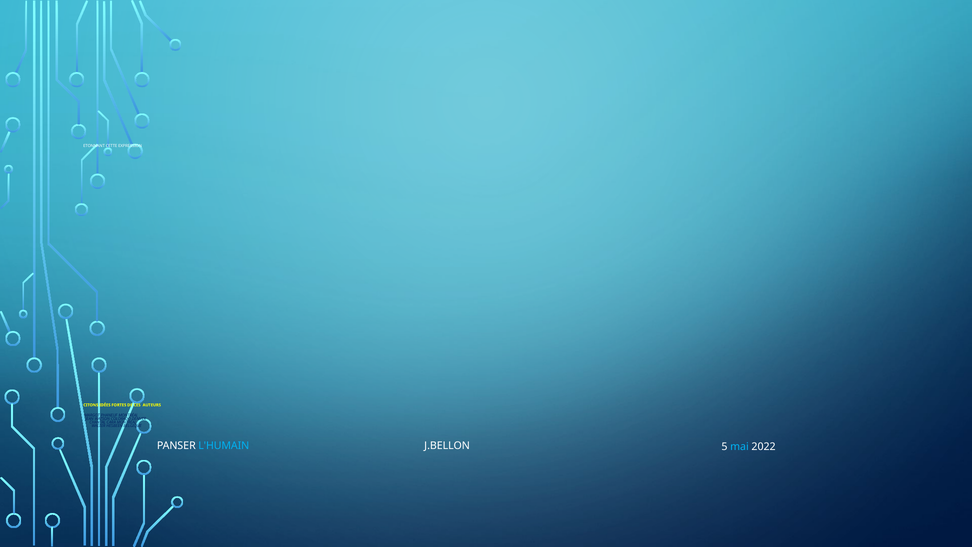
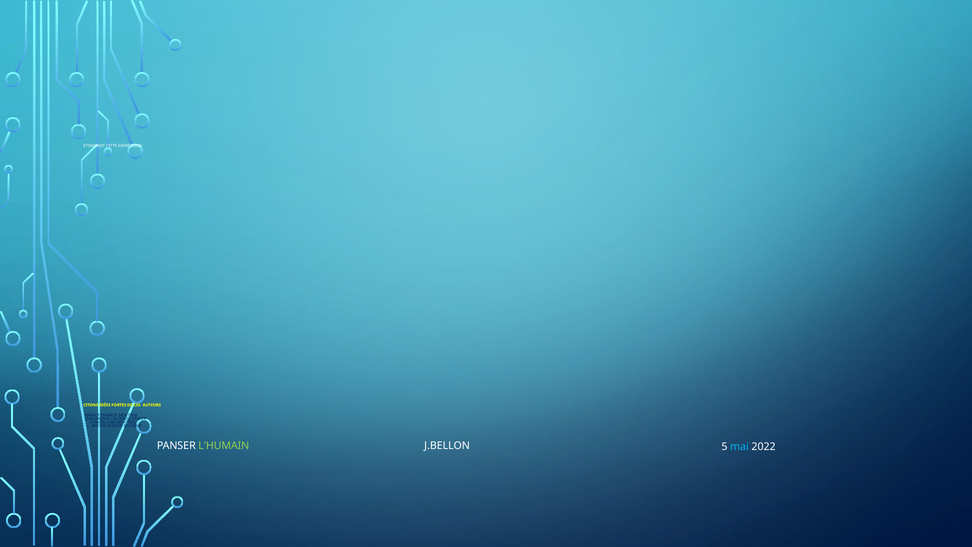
L'HUMAIN colour: light blue -> light green (224, 446)
